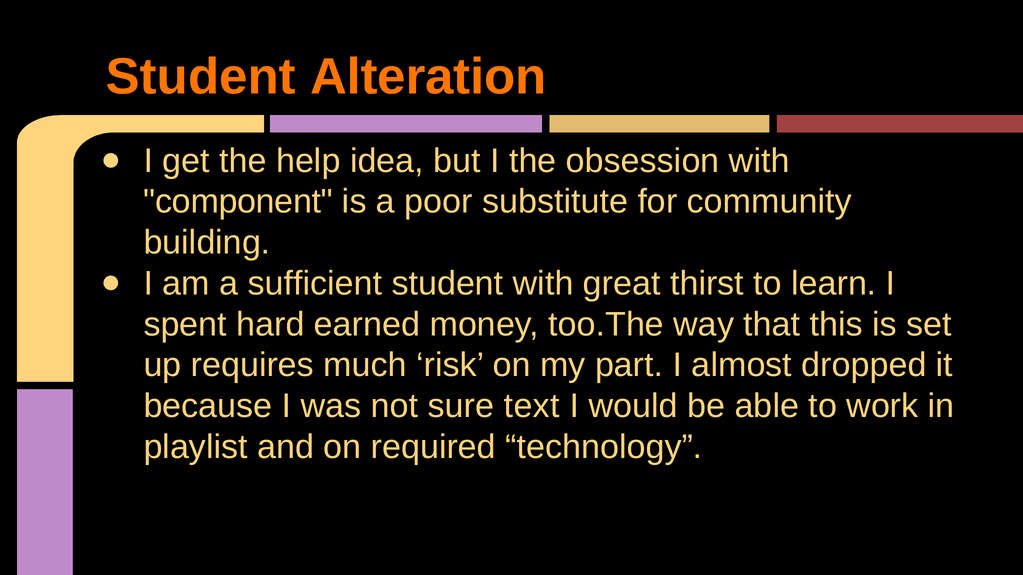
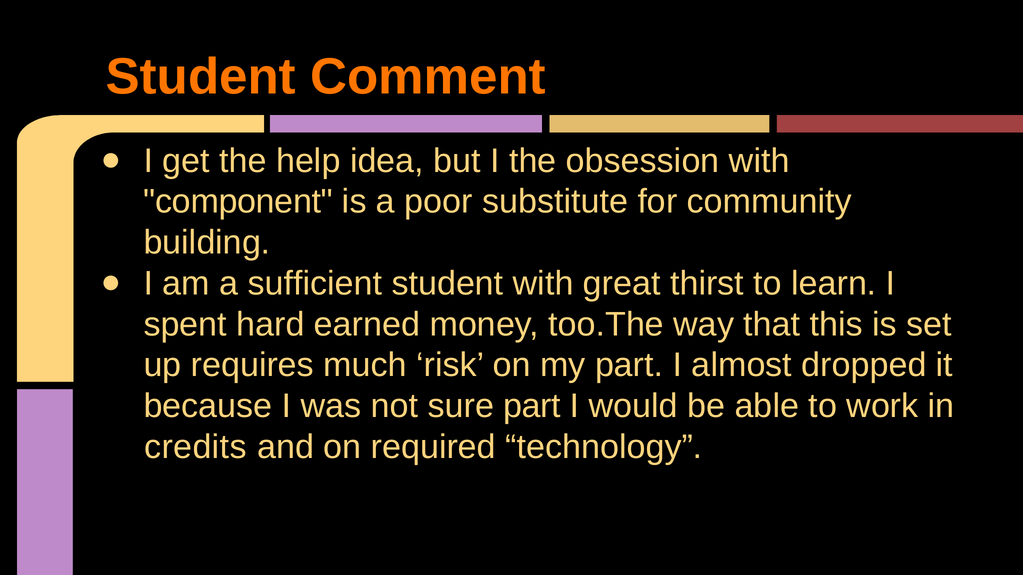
Alteration: Alteration -> Comment (428, 77)
sure text: text -> part (532, 406)
playlist: playlist -> credits (195, 447)
